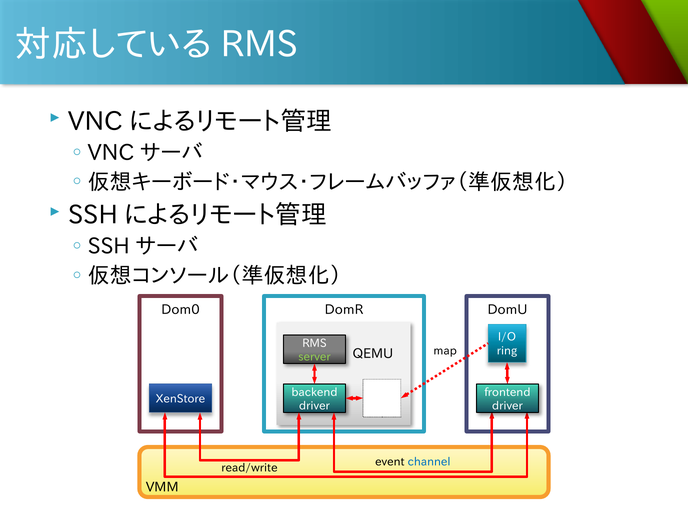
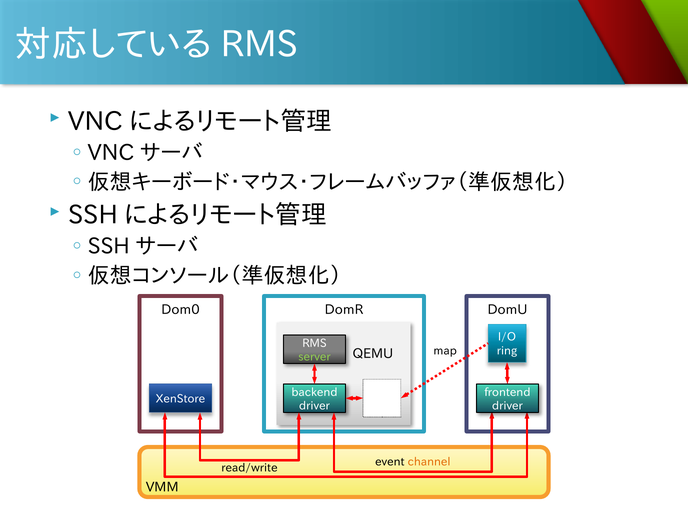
channel colour: blue -> orange (429, 462)
